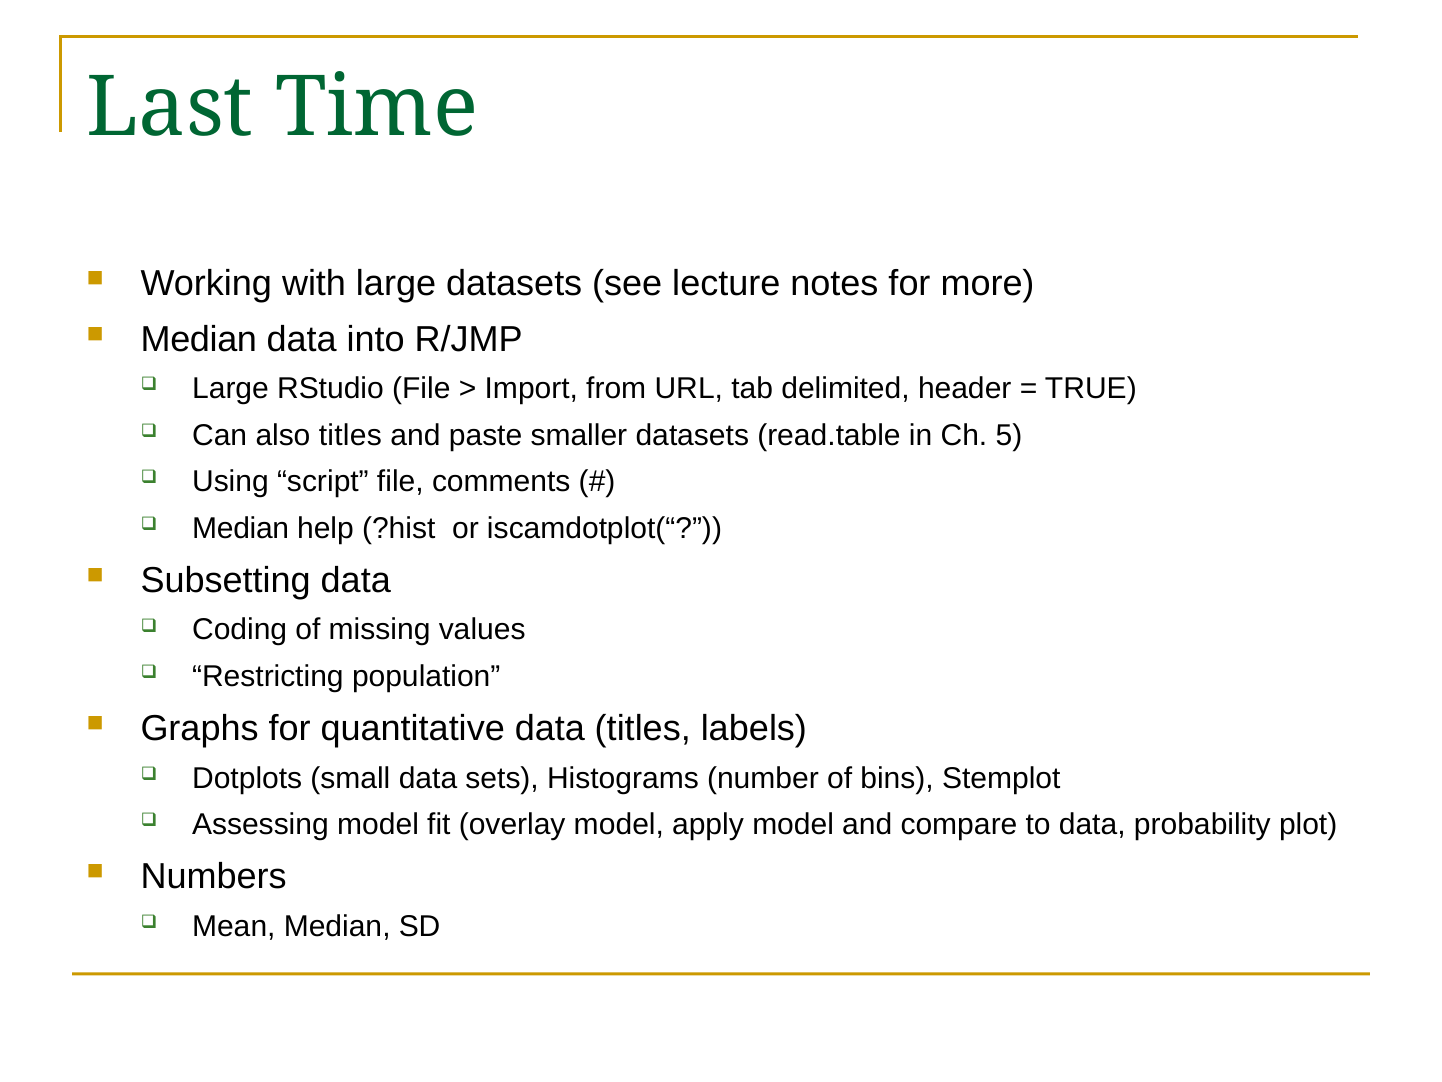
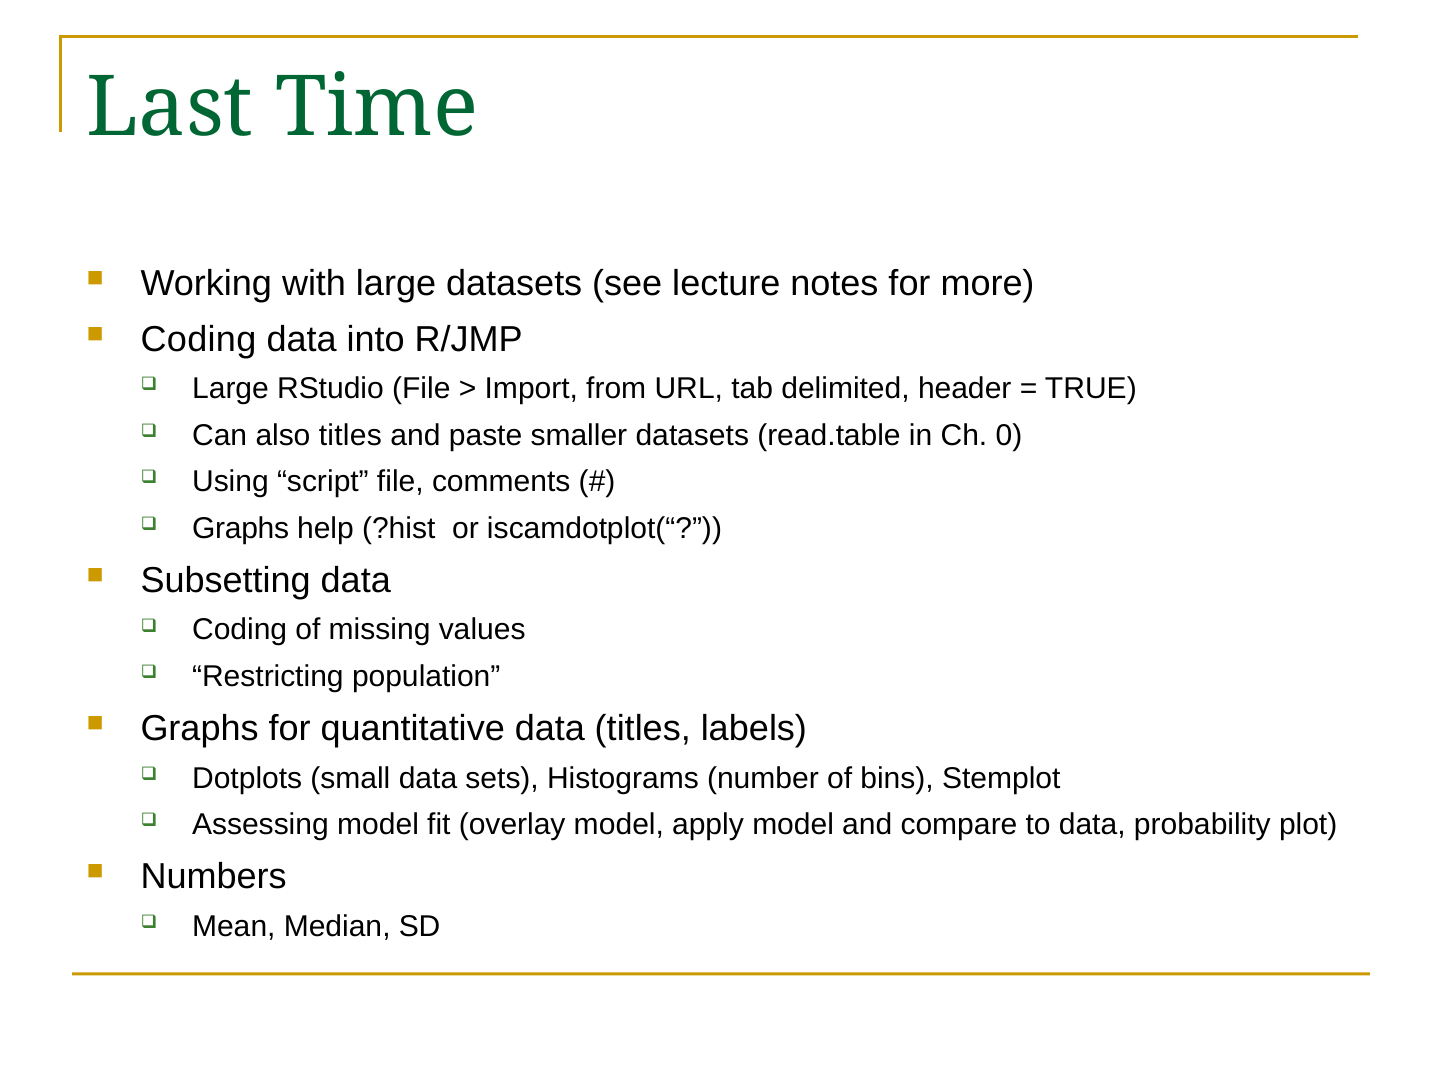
Median: Median -> Coding (198, 339)
5: 5 -> 0 (1009, 435)
Median: Median -> Graphs (241, 528)
